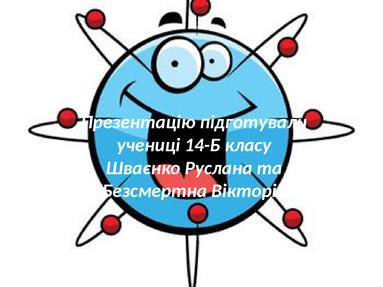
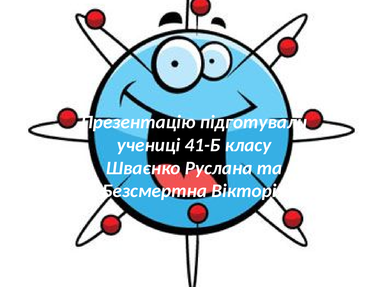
14-Б: 14-Б -> 41-Б (203, 145)
